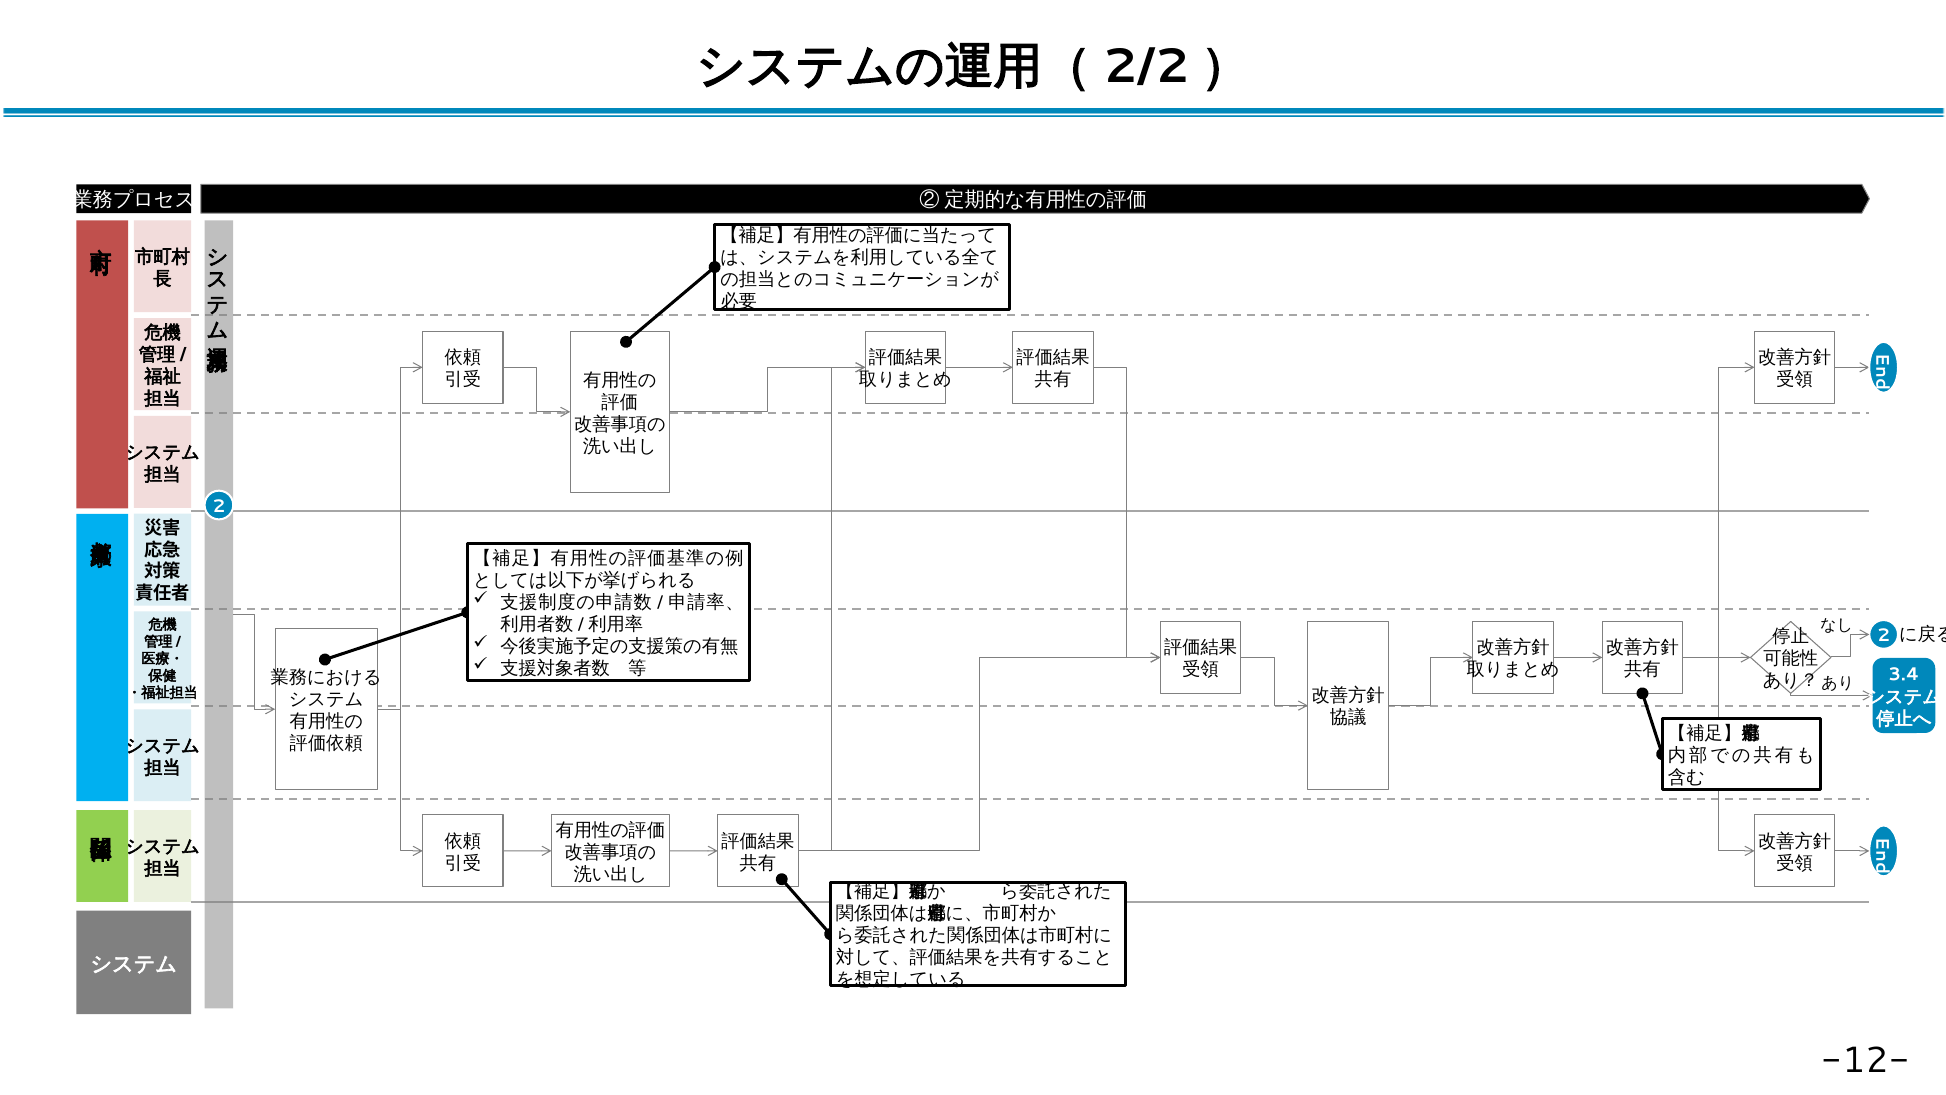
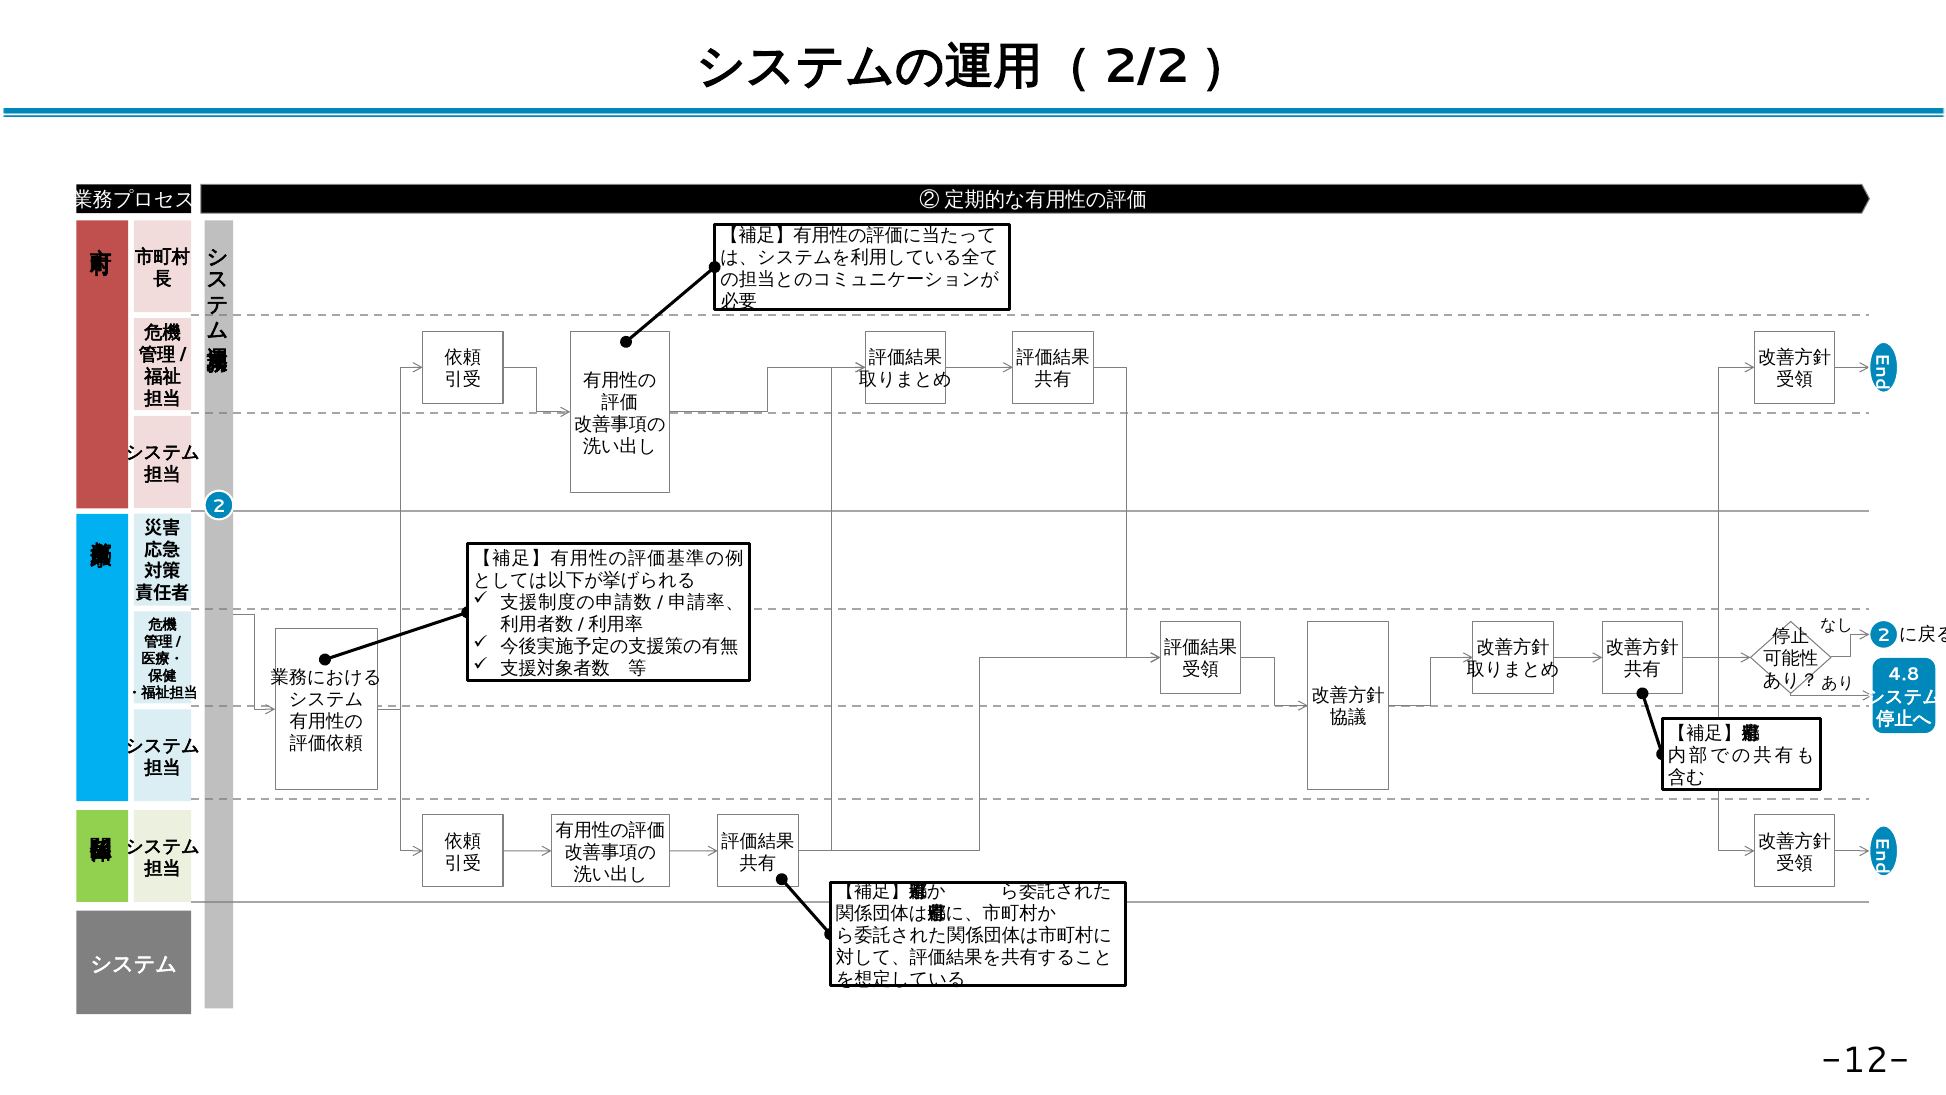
3.4: 3.4 -> 4.8 (1904, 674)
